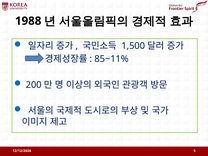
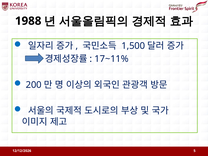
85~11%: 85~11% -> 17~11% (112, 59)
